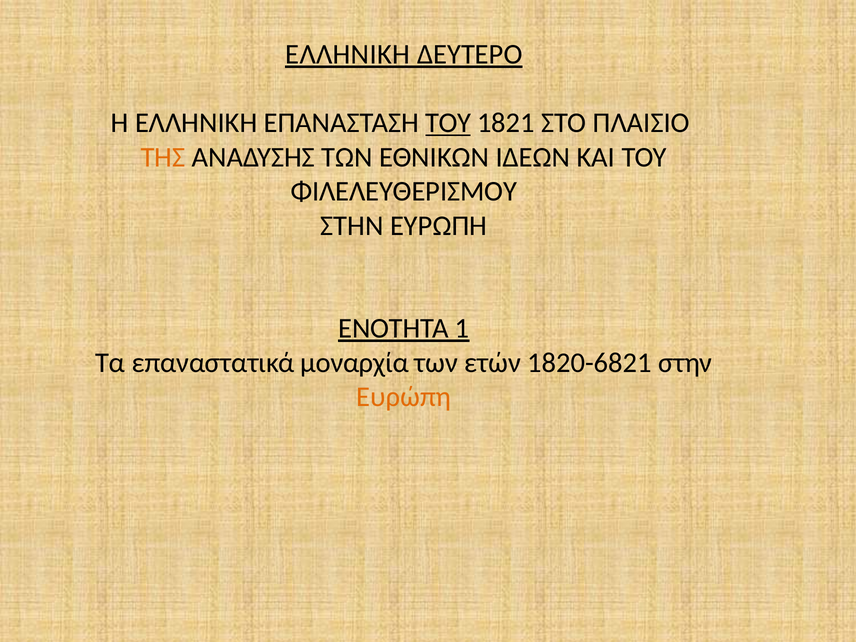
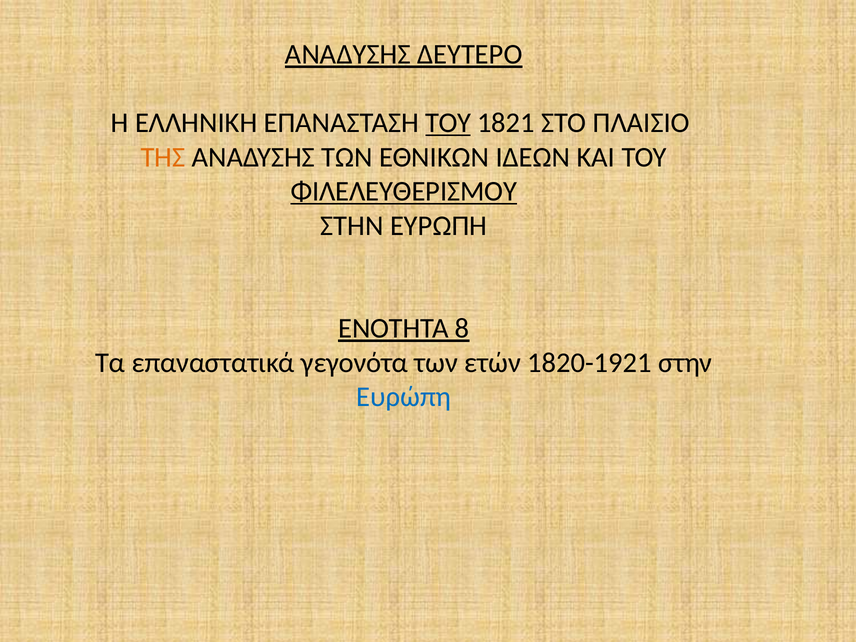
ΕΛΛΗΝΙΚΗ: ΕΛΛΗΝΙΚΗ -> ΑΝΑΔΥΣΗΣ (348, 54)
ΦΙΛΕΛΕΥΘΕΡΙΣΜΟΥ underline: none -> present (404, 191)
1: 1 -> 8 (462, 328)
μοναρχία: μοναρχία -> γεγονότα (355, 363)
1820-6821: 1820-6821 -> 1820-1921 (589, 363)
Ευρώπη colour: orange -> blue (404, 397)
